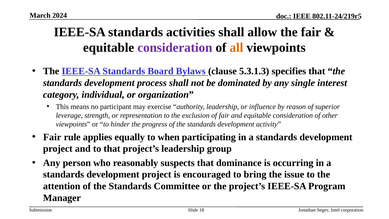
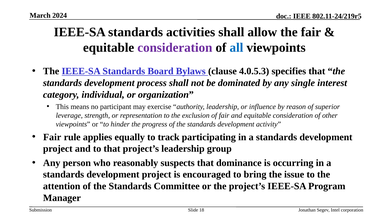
all colour: orange -> blue (236, 48)
5.3.1.3: 5.3.1.3 -> 4.0.5.3 (254, 71)
when: when -> track (169, 137)
